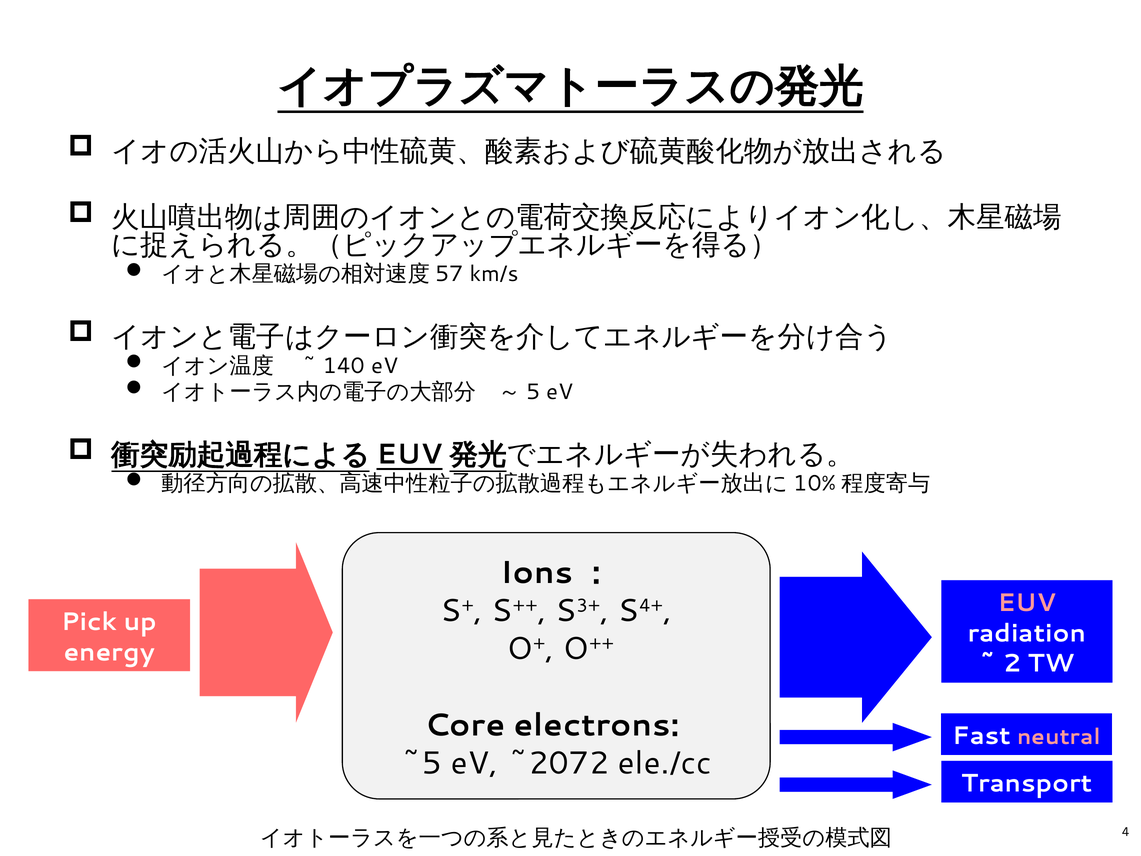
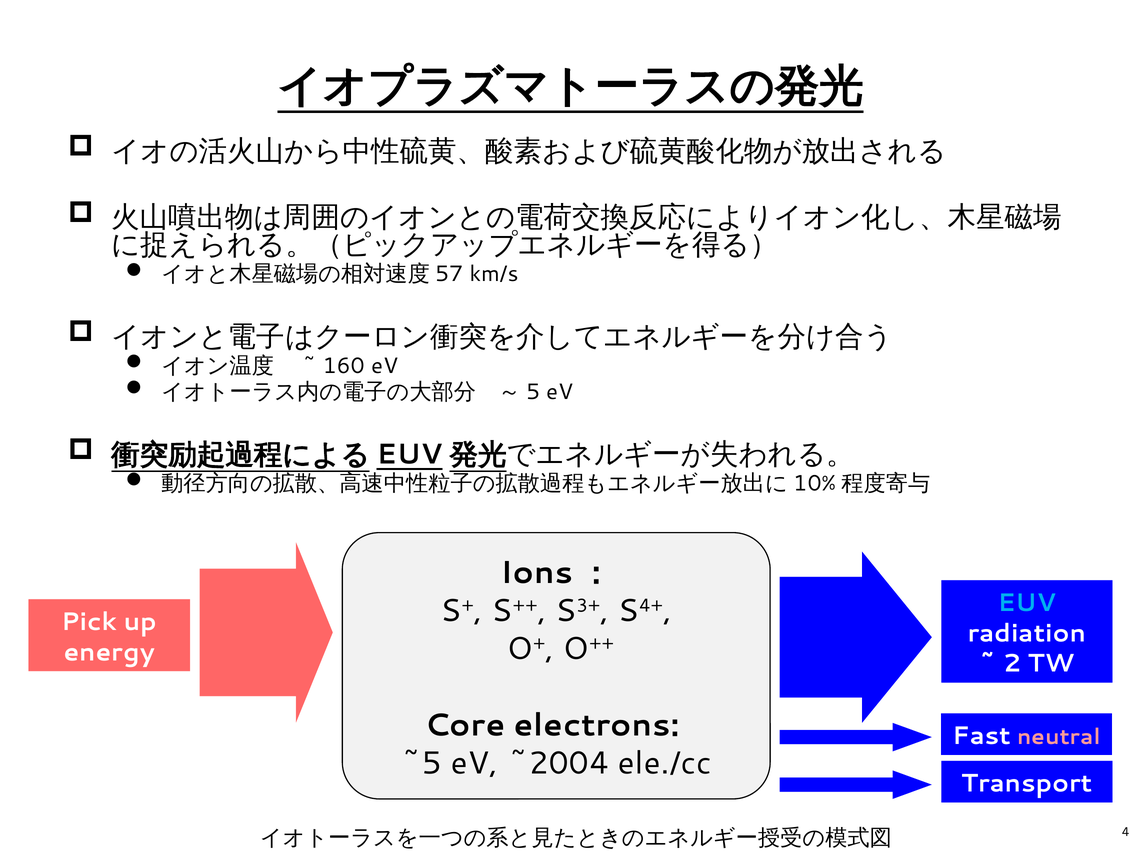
140: 140 -> 160 (344, 366)
EUV colour: pink -> light blue (1027, 603)
~2072: ~2072 -> ~2004 (558, 763)
